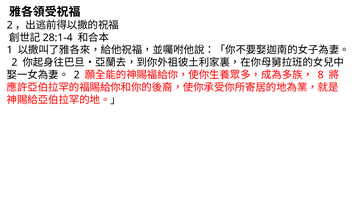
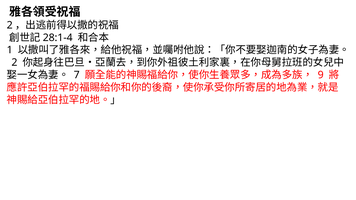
2: 2 -> 7 (77, 75)
8: 8 -> 9 (321, 75)
